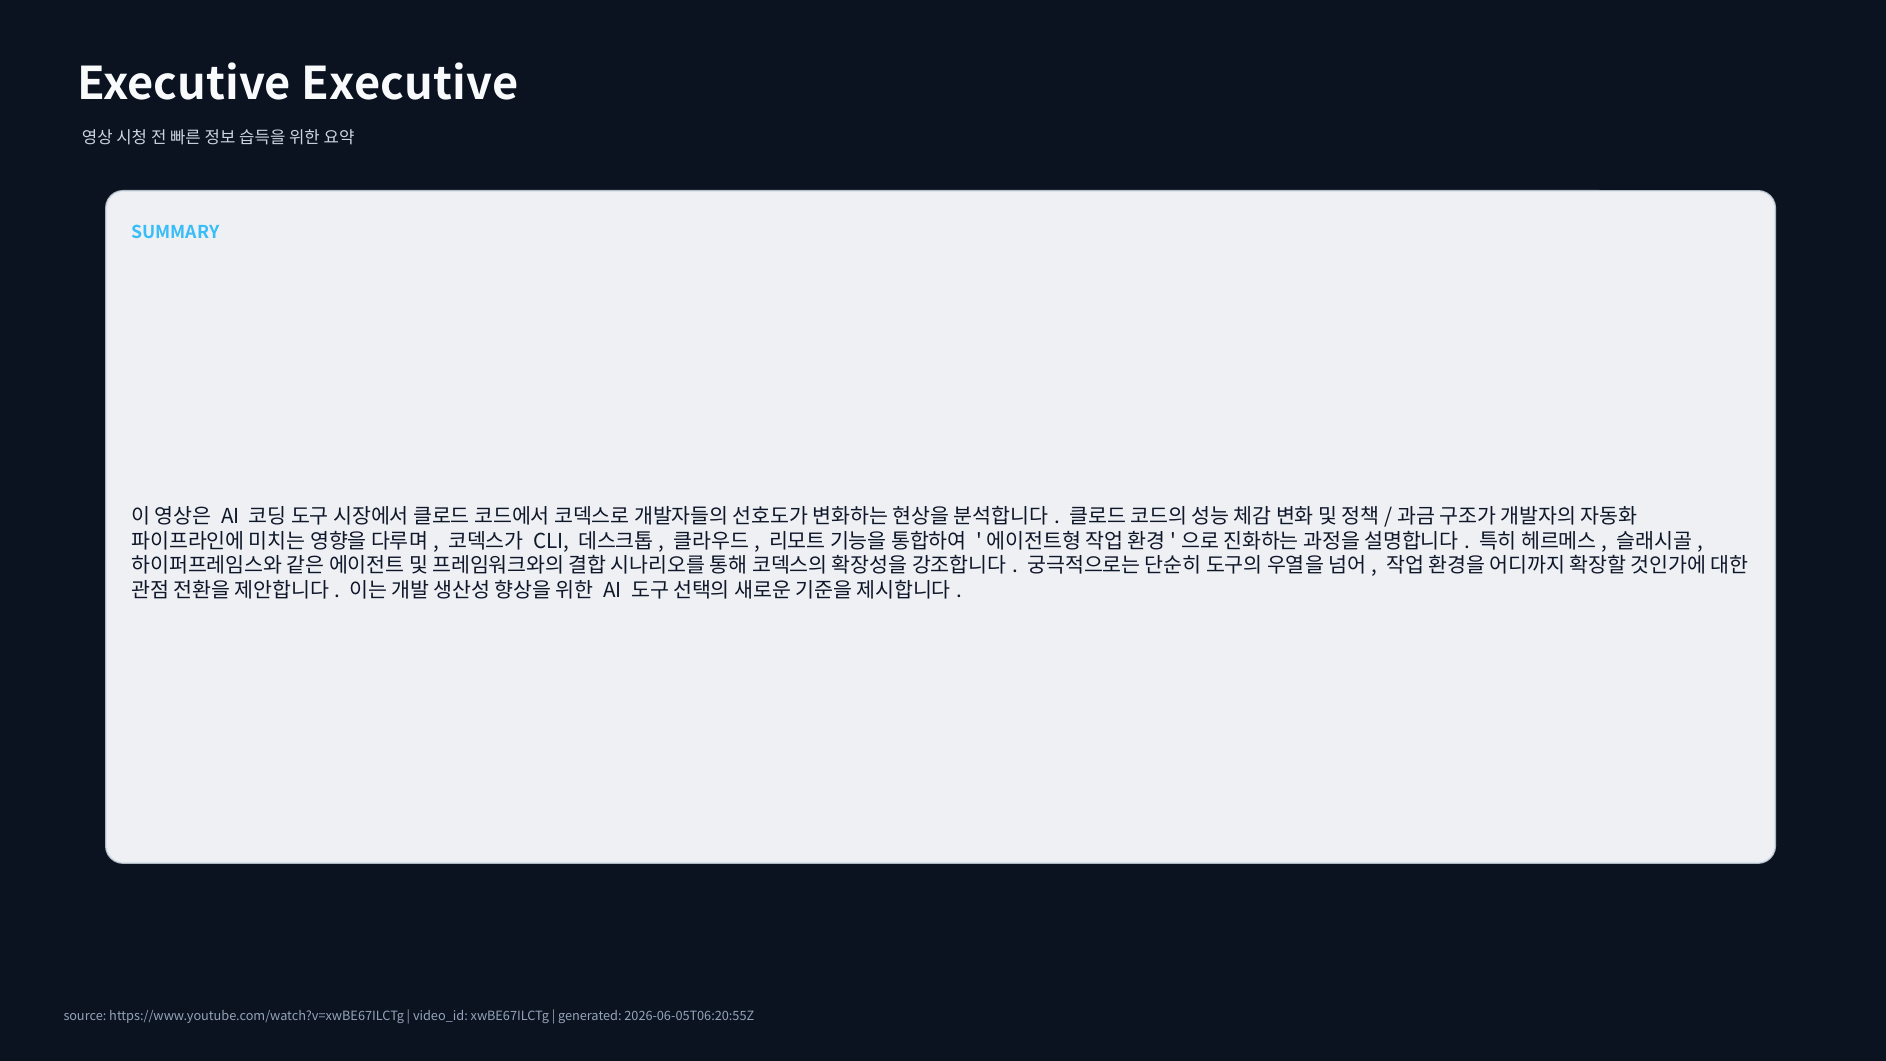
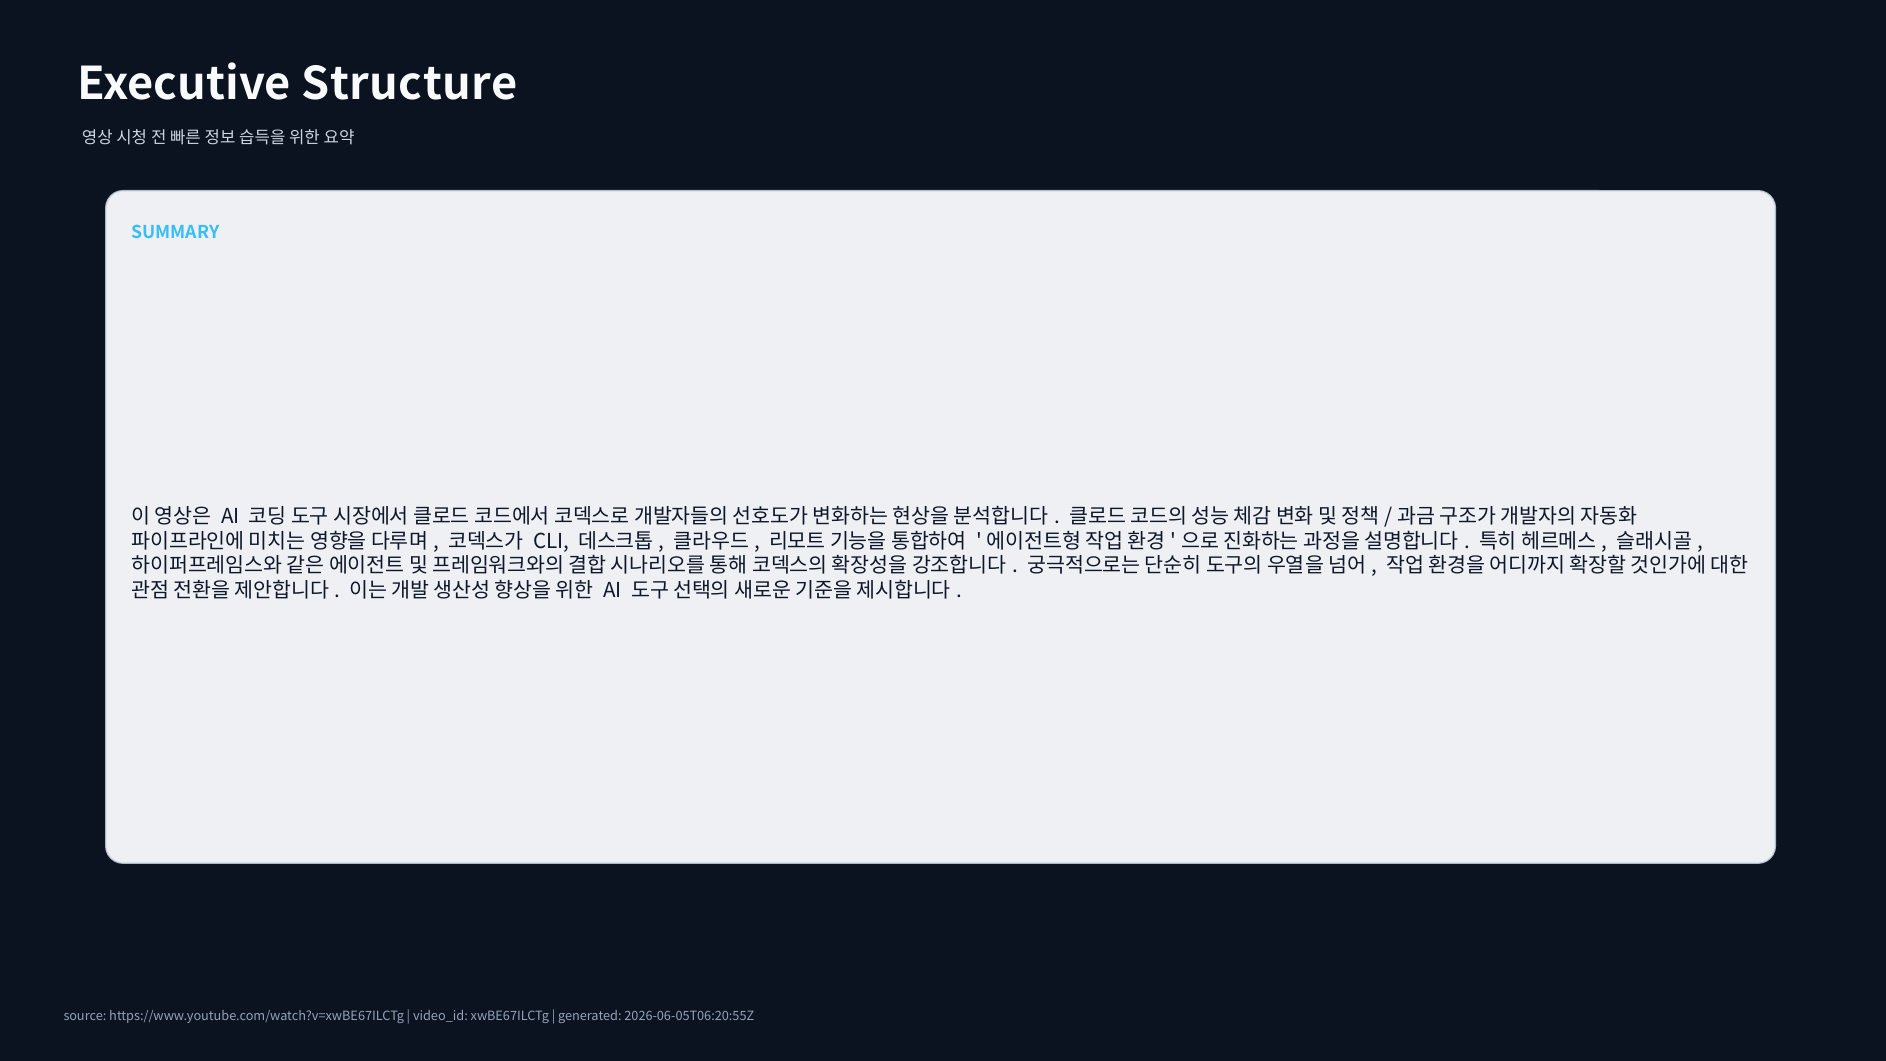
Executive Executive: Executive -> Structure (410, 84)
